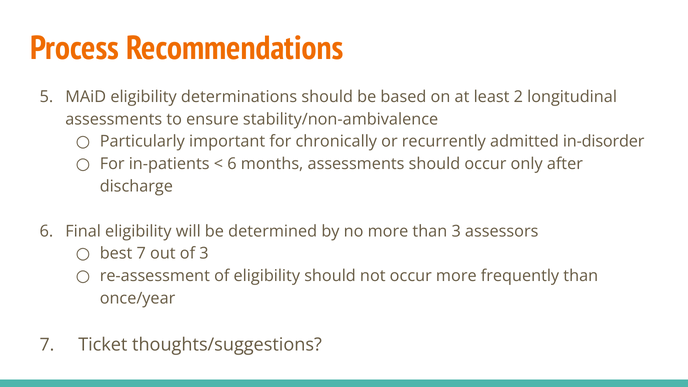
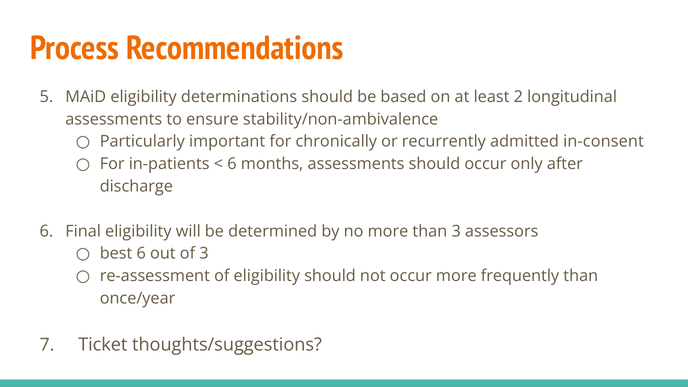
in-disorder: in-disorder -> in-consent (603, 142)
best 7: 7 -> 6 (141, 254)
